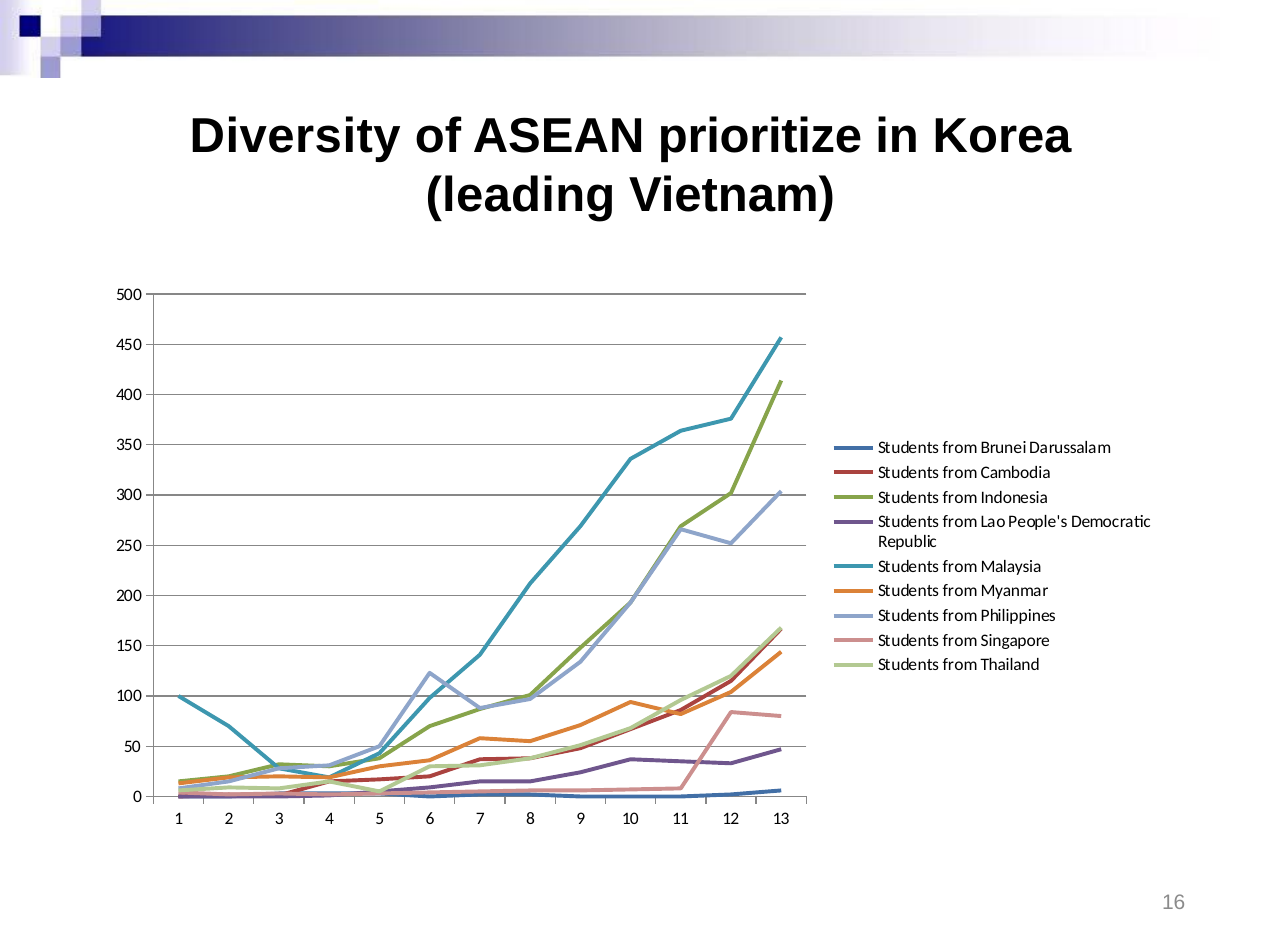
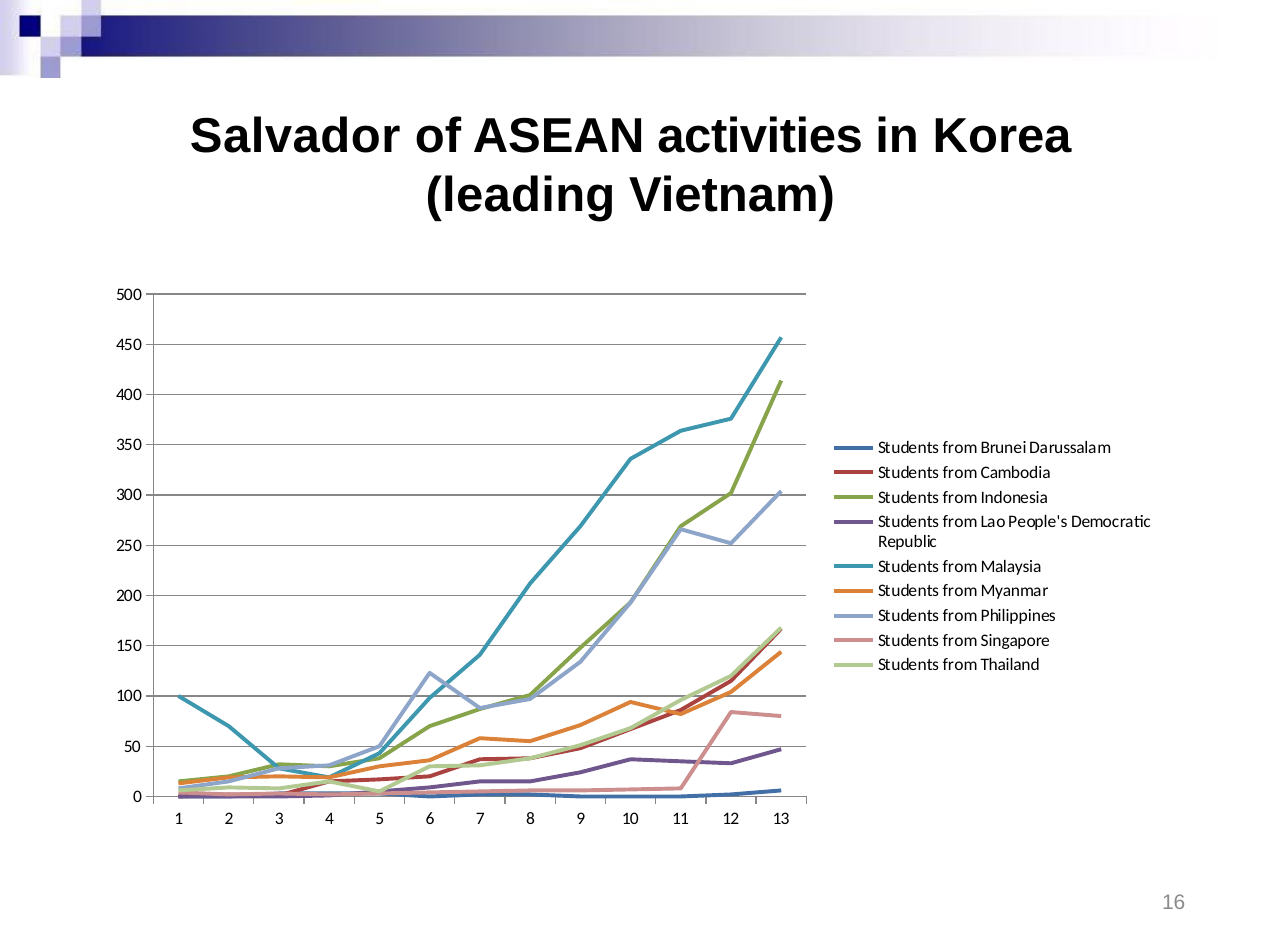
Diversity: Diversity -> Salvador (295, 137)
prioritize: prioritize -> activities (760, 137)
